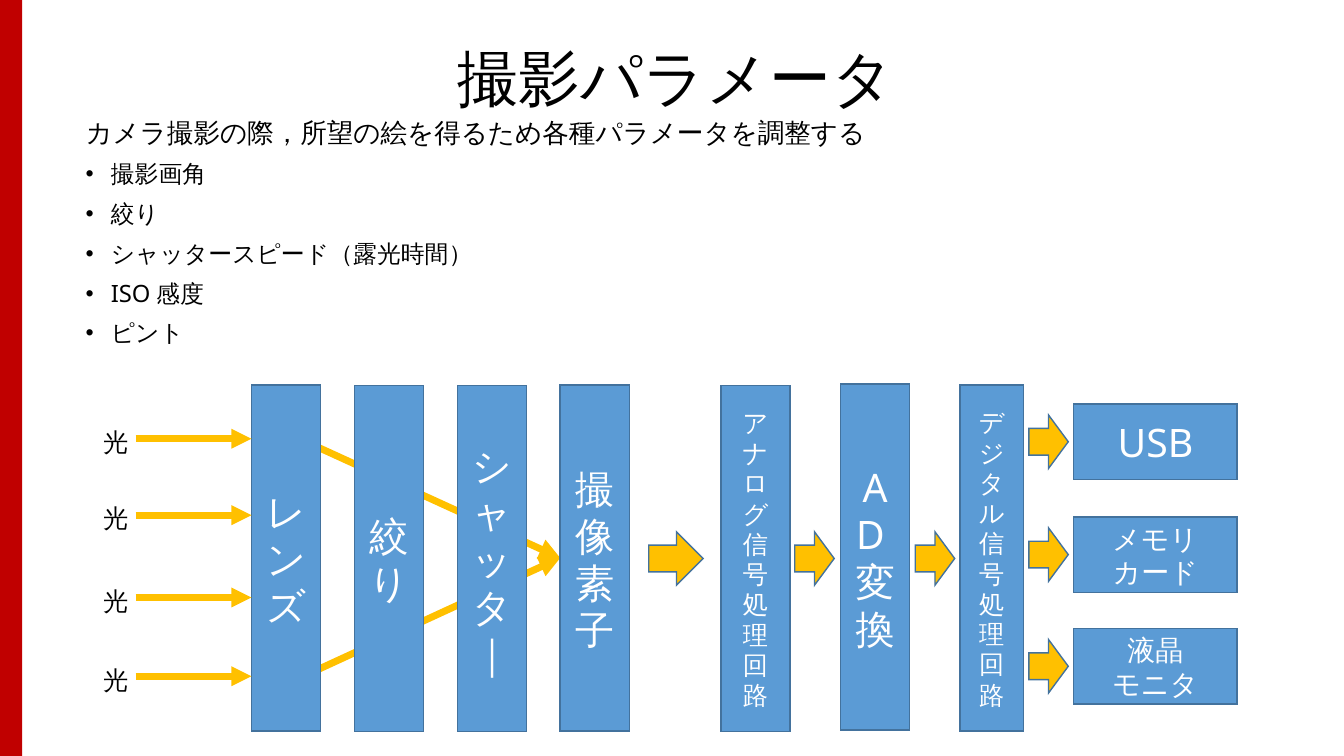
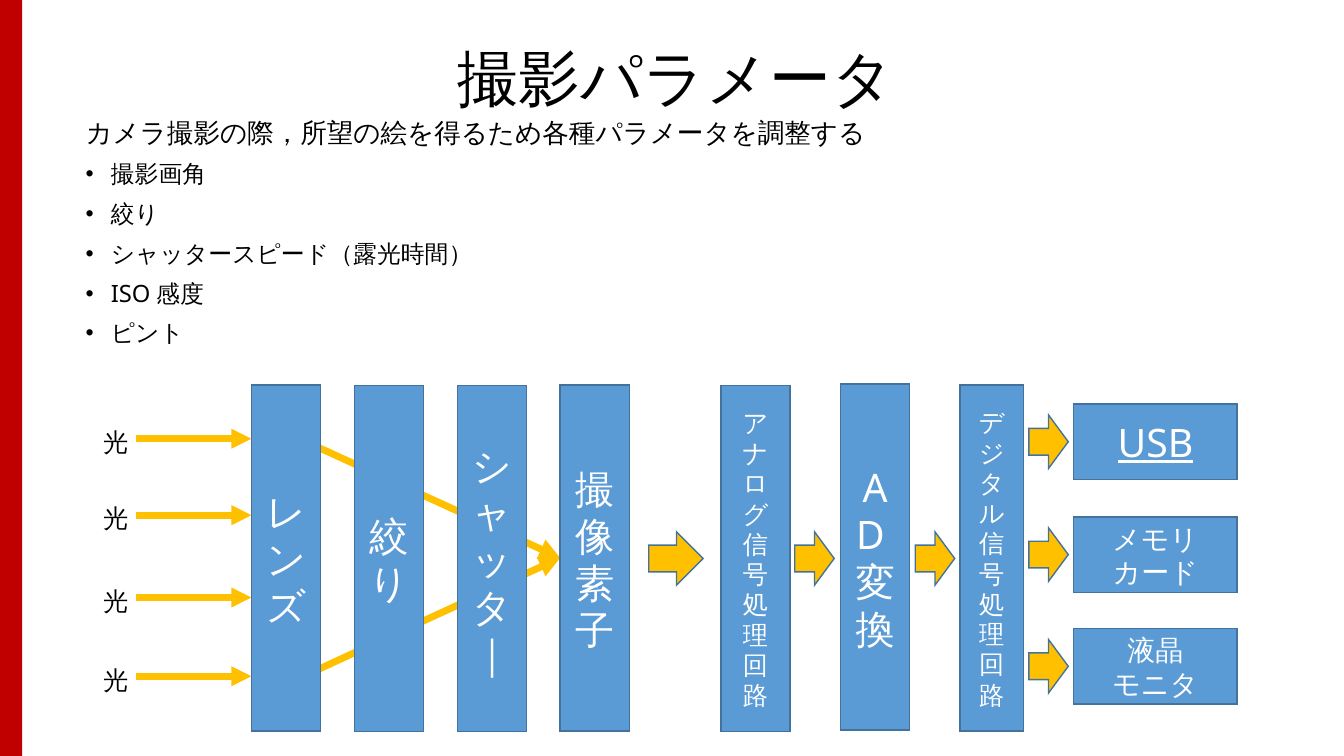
USB underline: none -> present (1155, 444)
